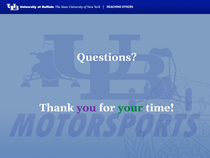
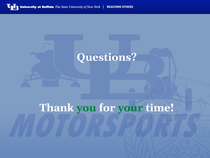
you colour: purple -> green (86, 107)
